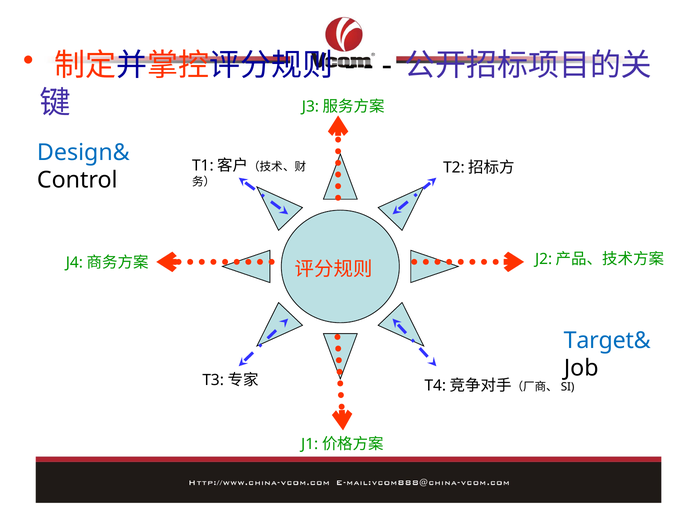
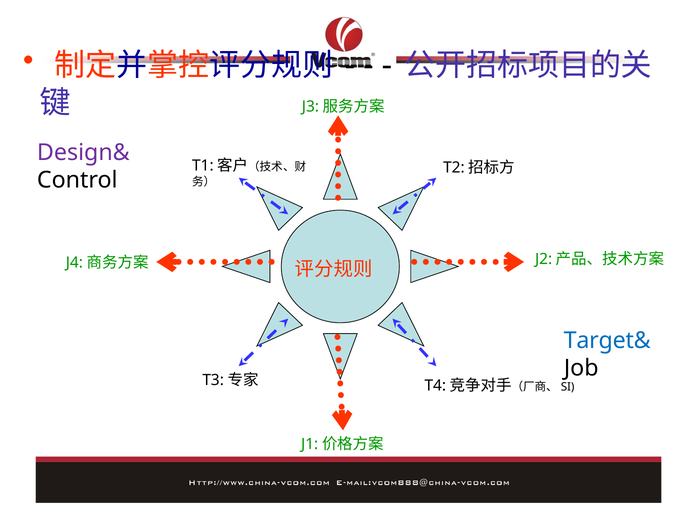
Design& colour: blue -> purple (83, 152)
